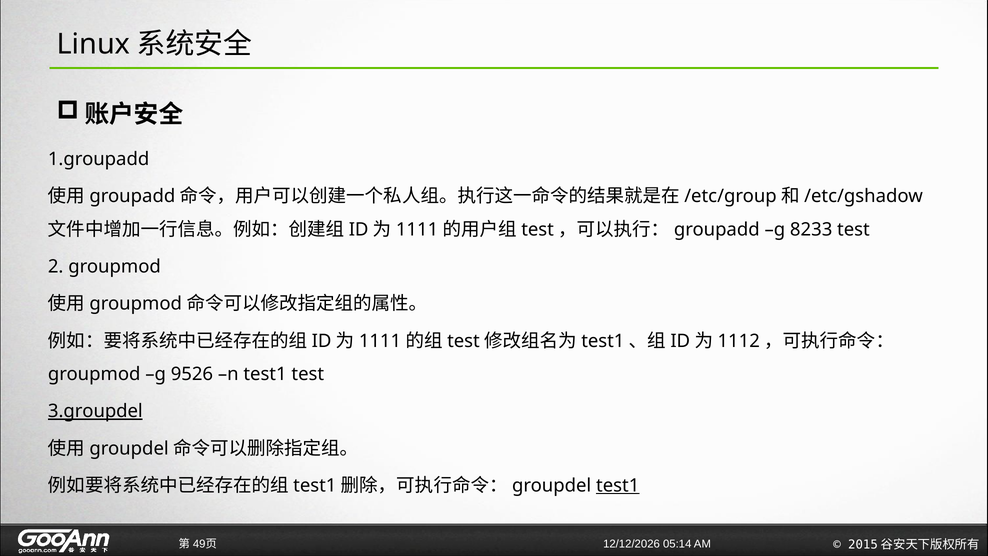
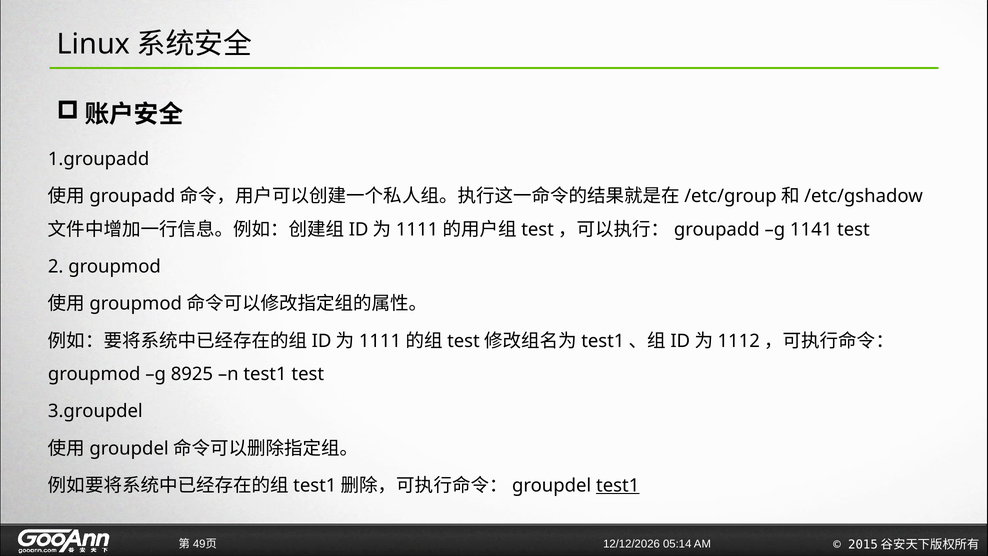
8233: 8233 -> 1141 (811, 230)
9526: 9526 -> 8925 (192, 374)
3.groupdel underline: present -> none (95, 411)
